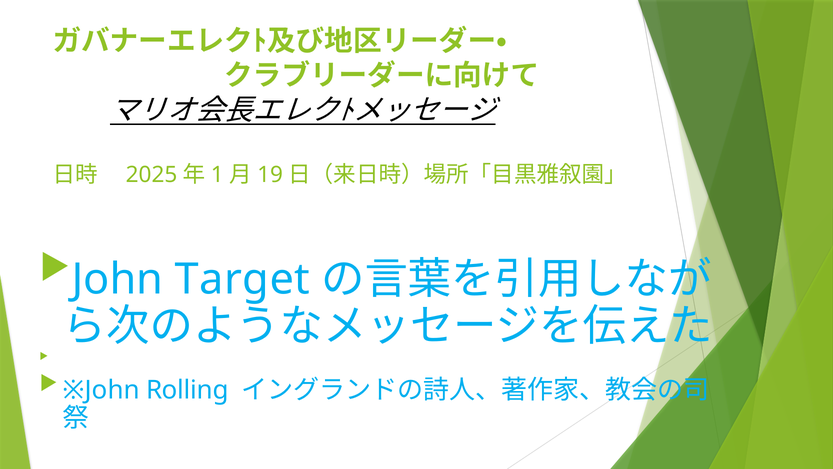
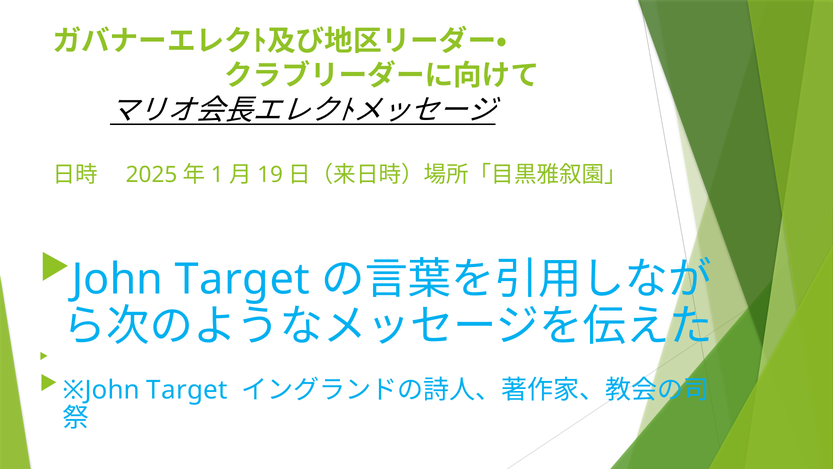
※John Rolling: Rolling -> Target (187, 390)
